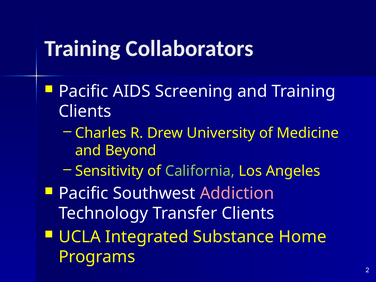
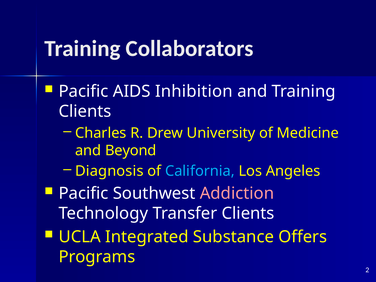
Screening: Screening -> Inhibition (194, 91)
Sensitivity: Sensitivity -> Diagnosis (109, 171)
California colour: light green -> light blue (200, 171)
Home: Home -> Offers (303, 237)
